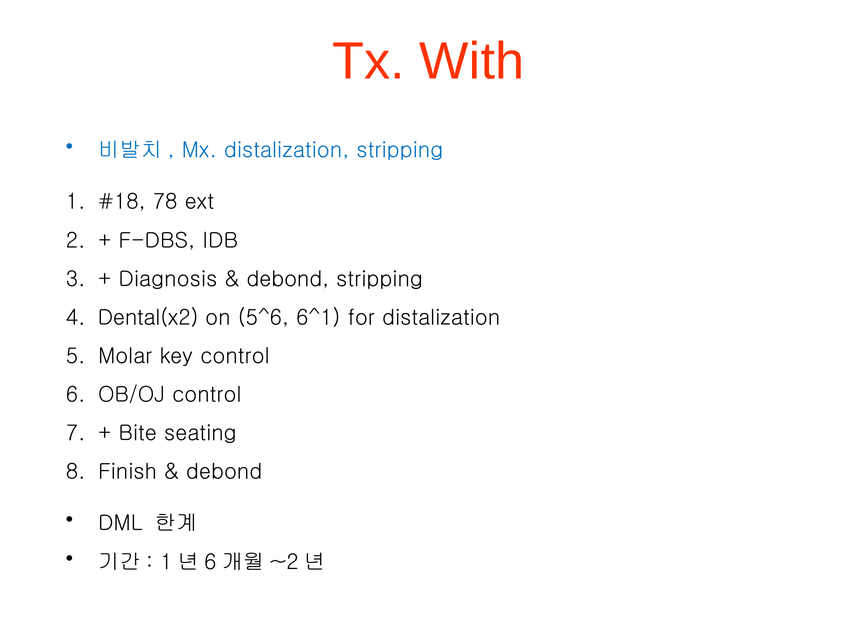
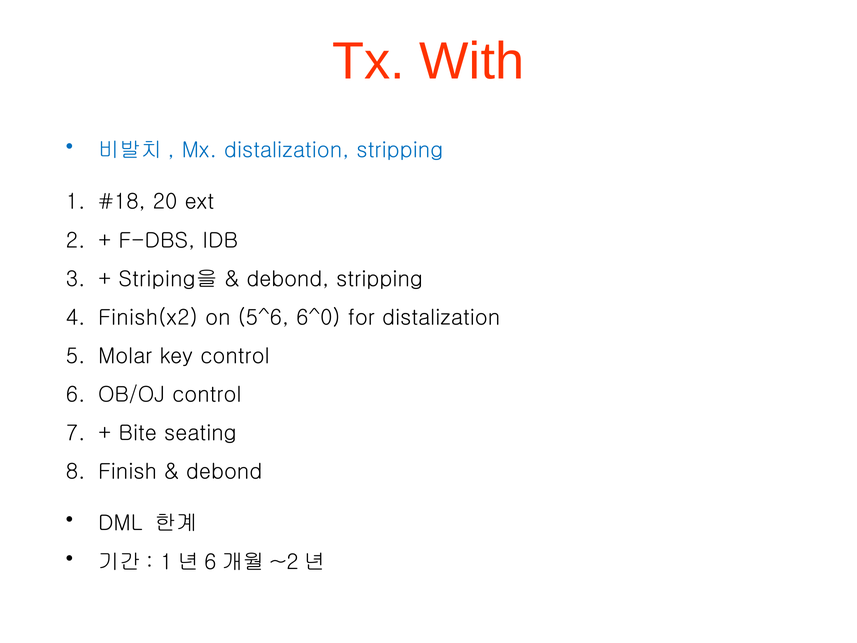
78: 78 -> 20 (165, 202)
Diagnosis: Diagnosis -> Striping을 (168, 279)
Dental(x2: Dental(x2 -> Finish(x2 (148, 317)
6^1: 6^1 -> 6^0 (318, 317)
